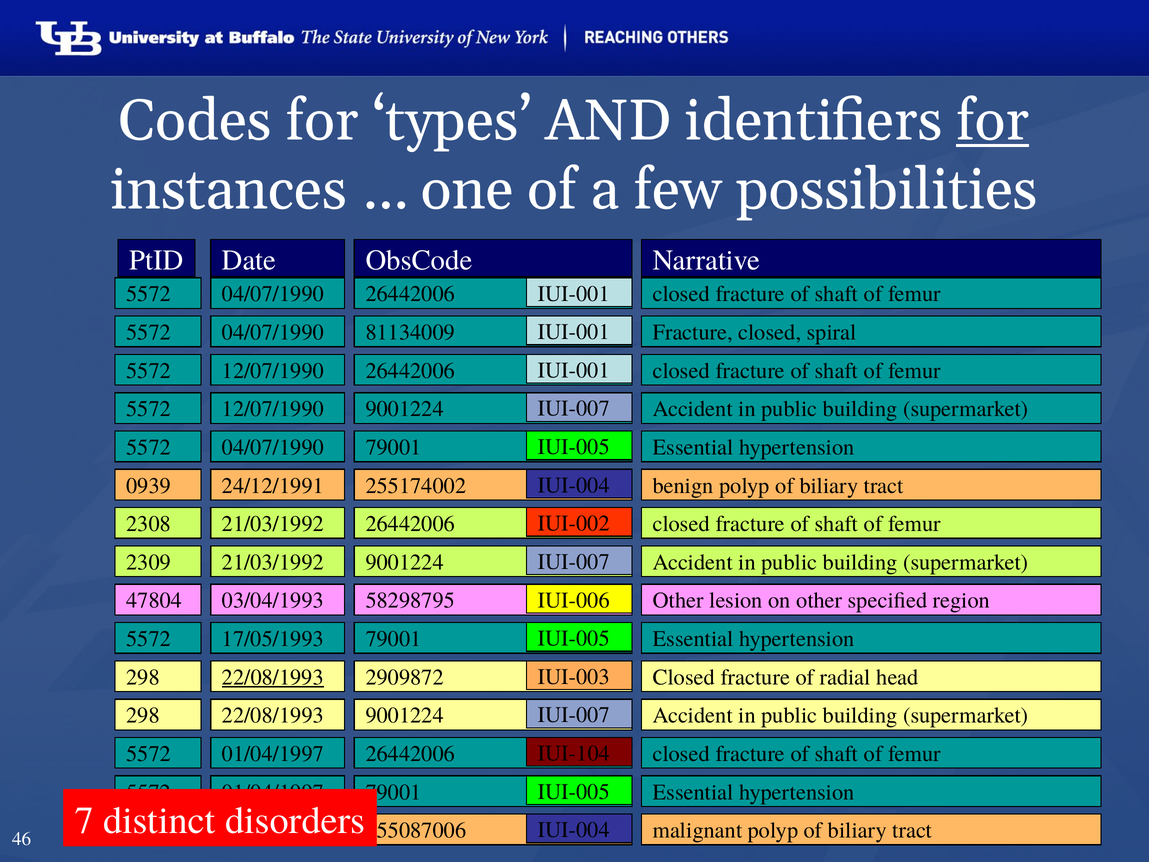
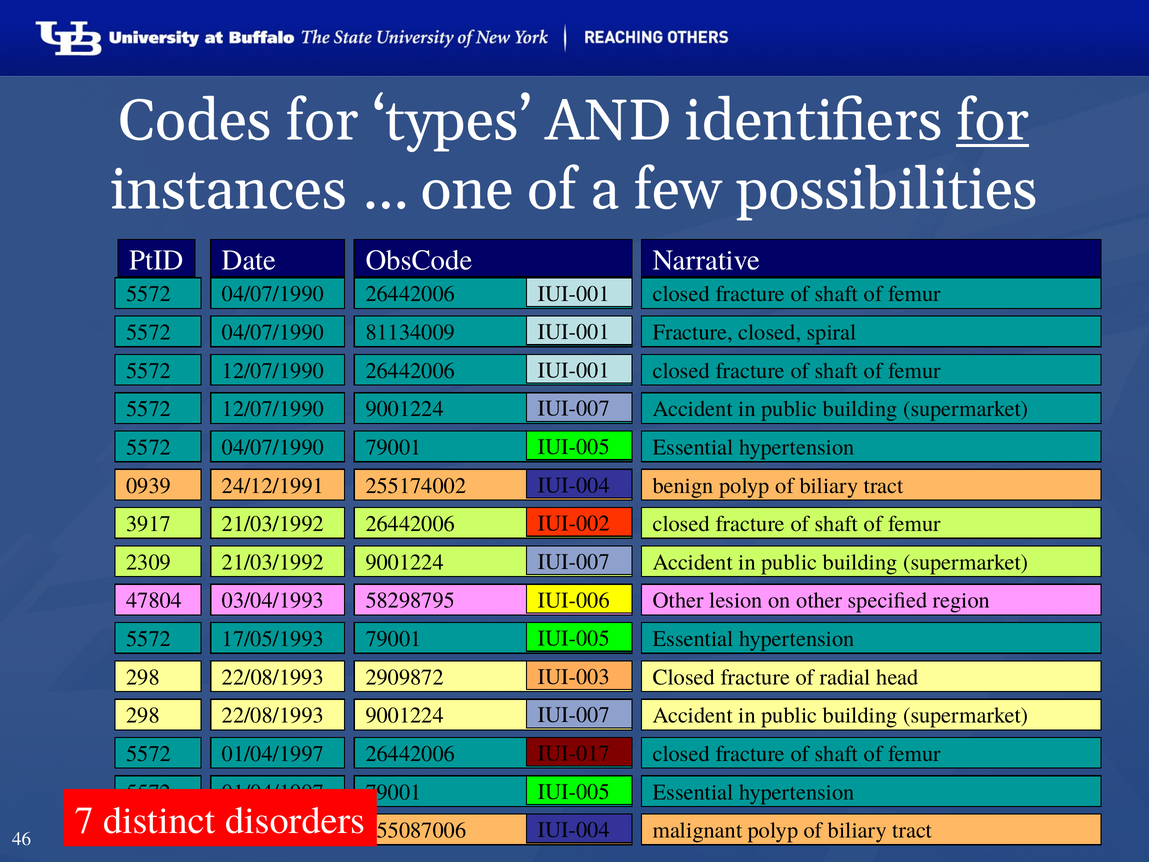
2308: 2308 -> 3917 (149, 524)
22/08/1993 underline: present -> none (273, 677)
IUI-104: IUI-104 -> IUI-017 (574, 753)
